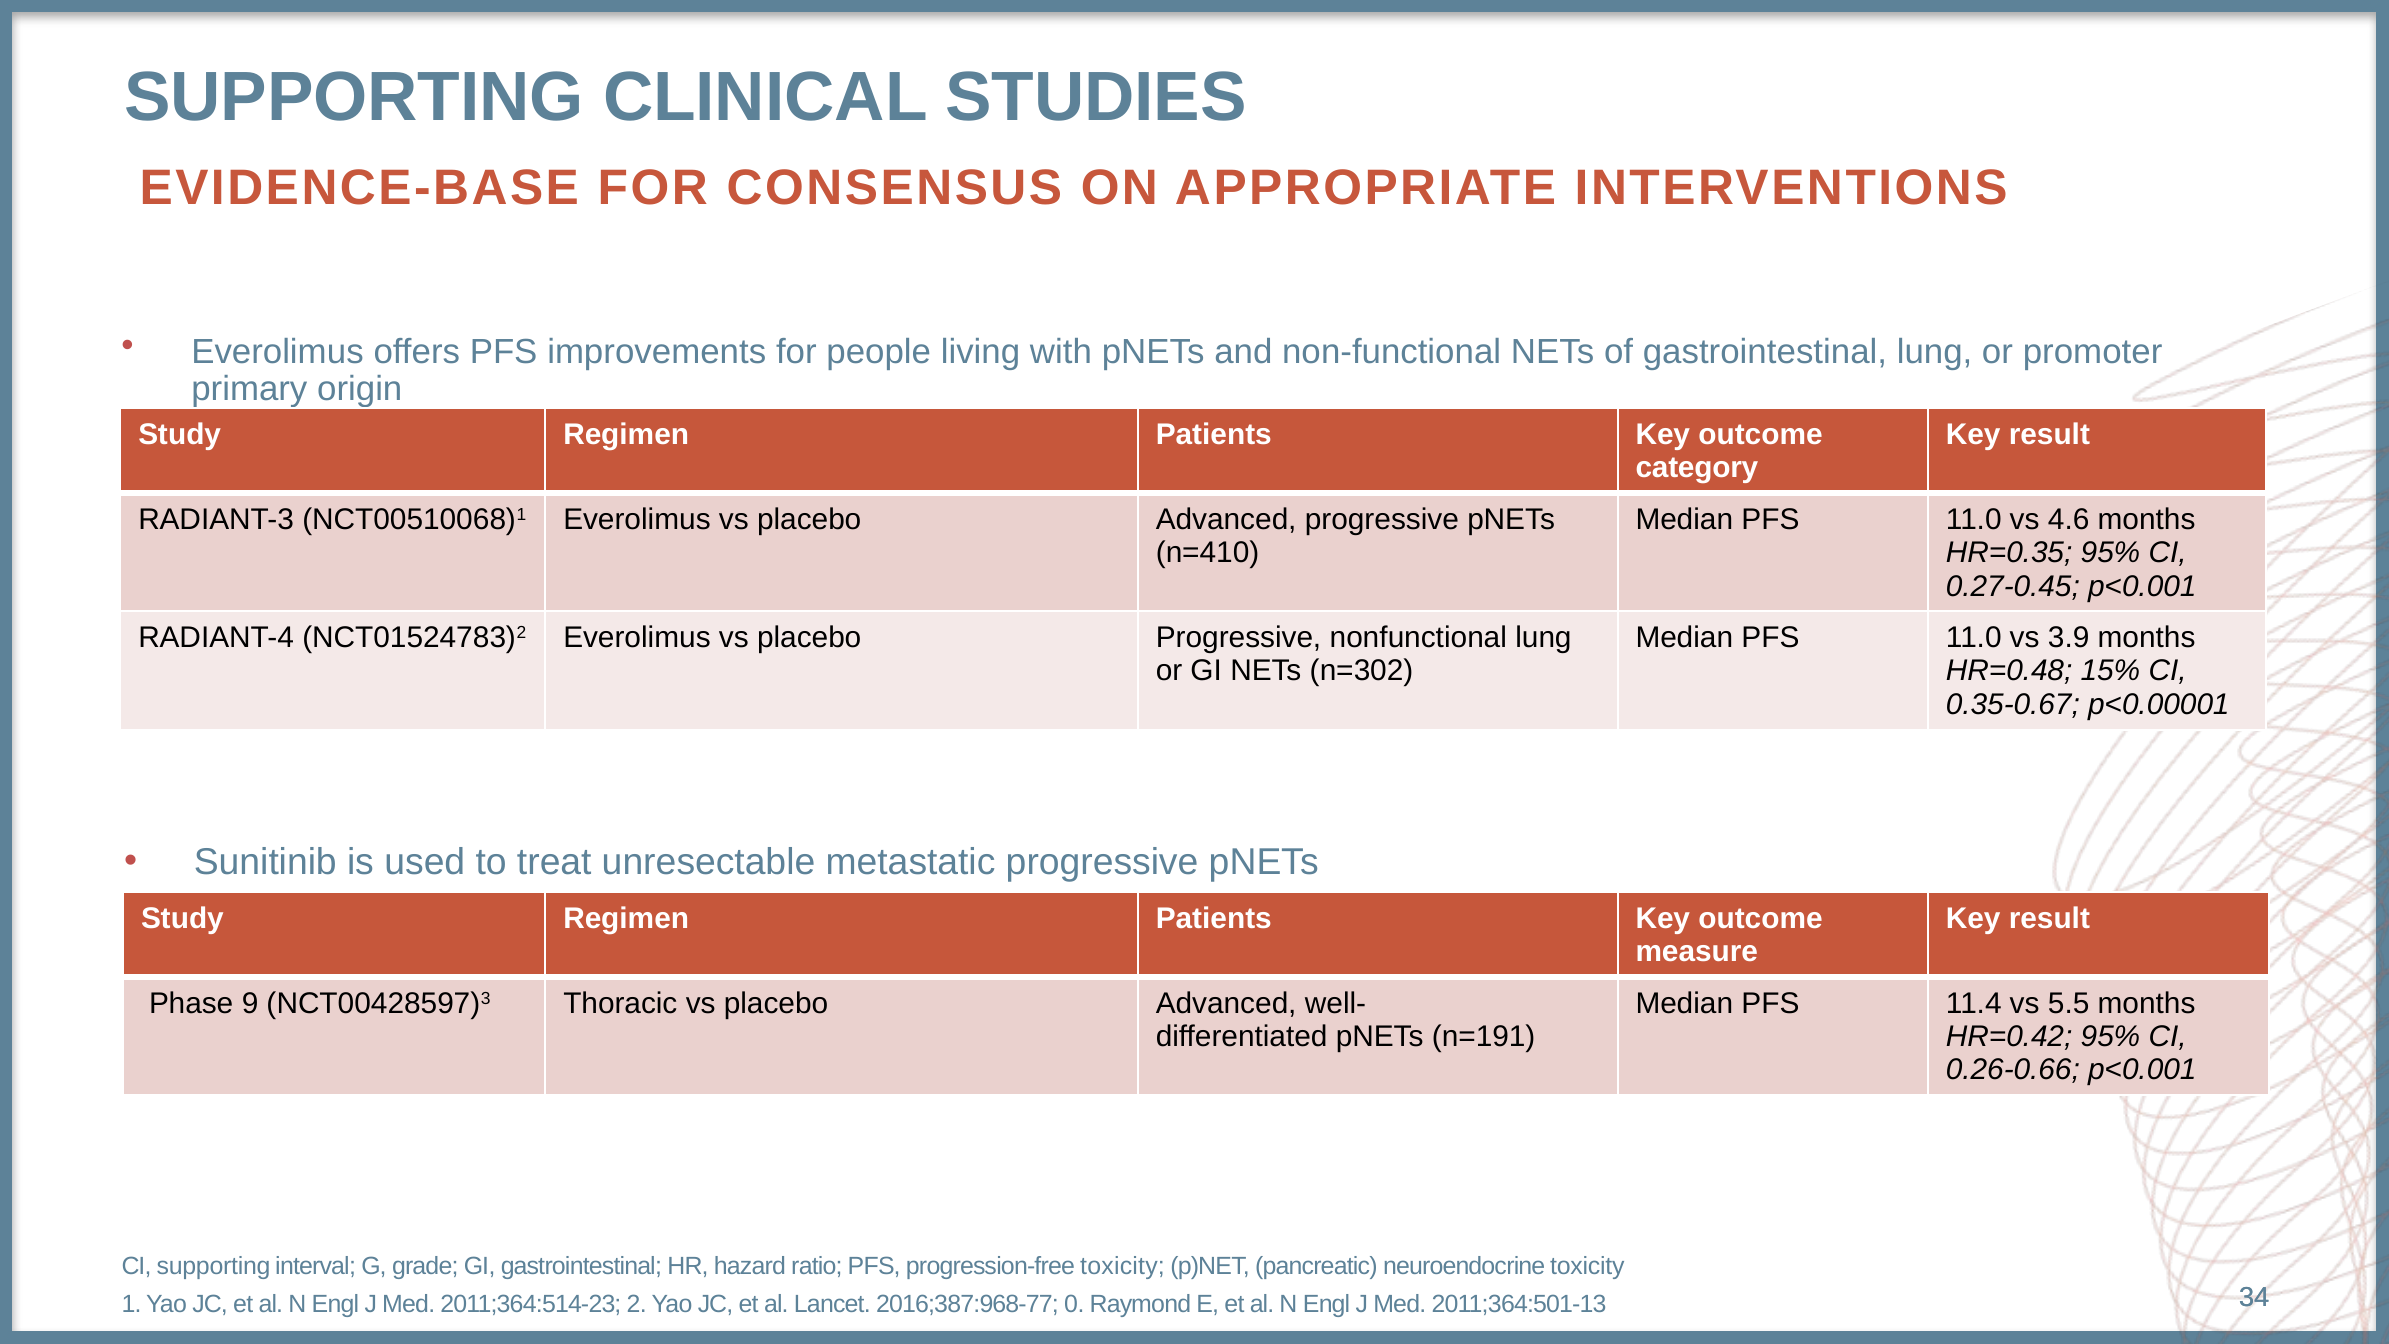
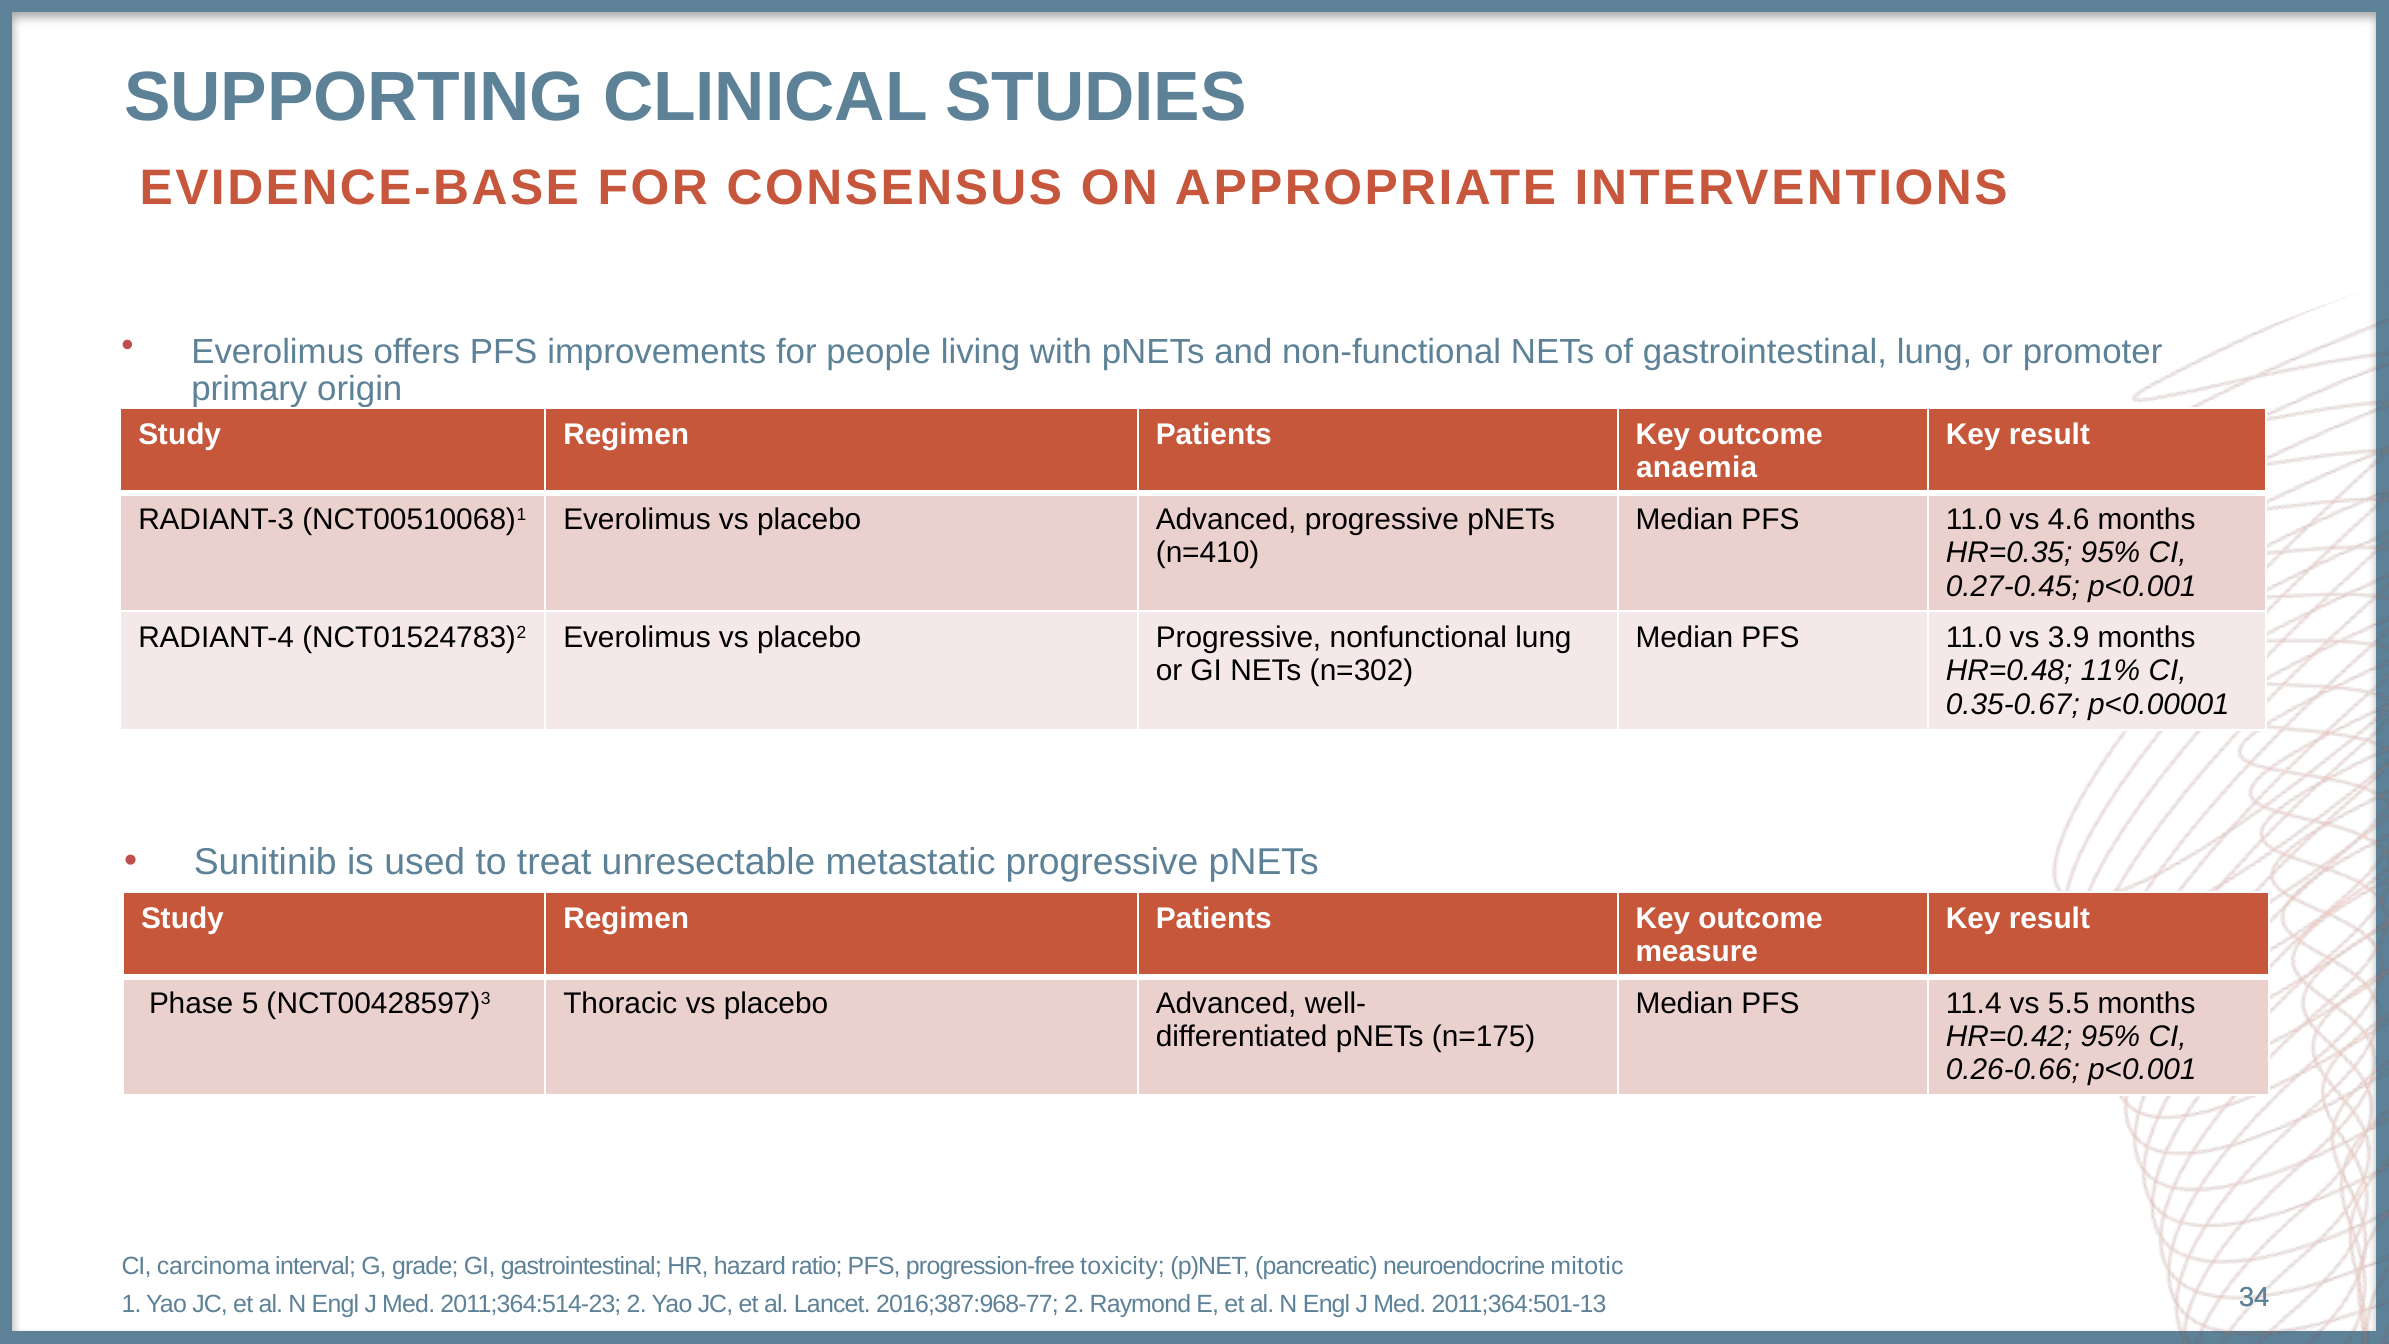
category: category -> anaemia (1697, 468)
15%: 15% -> 11% (2110, 671)
9: 9 -> 5 (250, 1003)
n=191: n=191 -> n=175 (1484, 1036)
CI supporting: supporting -> carcinoma (214, 1266)
neuroendocrine toxicity: toxicity -> mitotic (1587, 1266)
2016;387:968-77 0: 0 -> 2 (1074, 1304)
